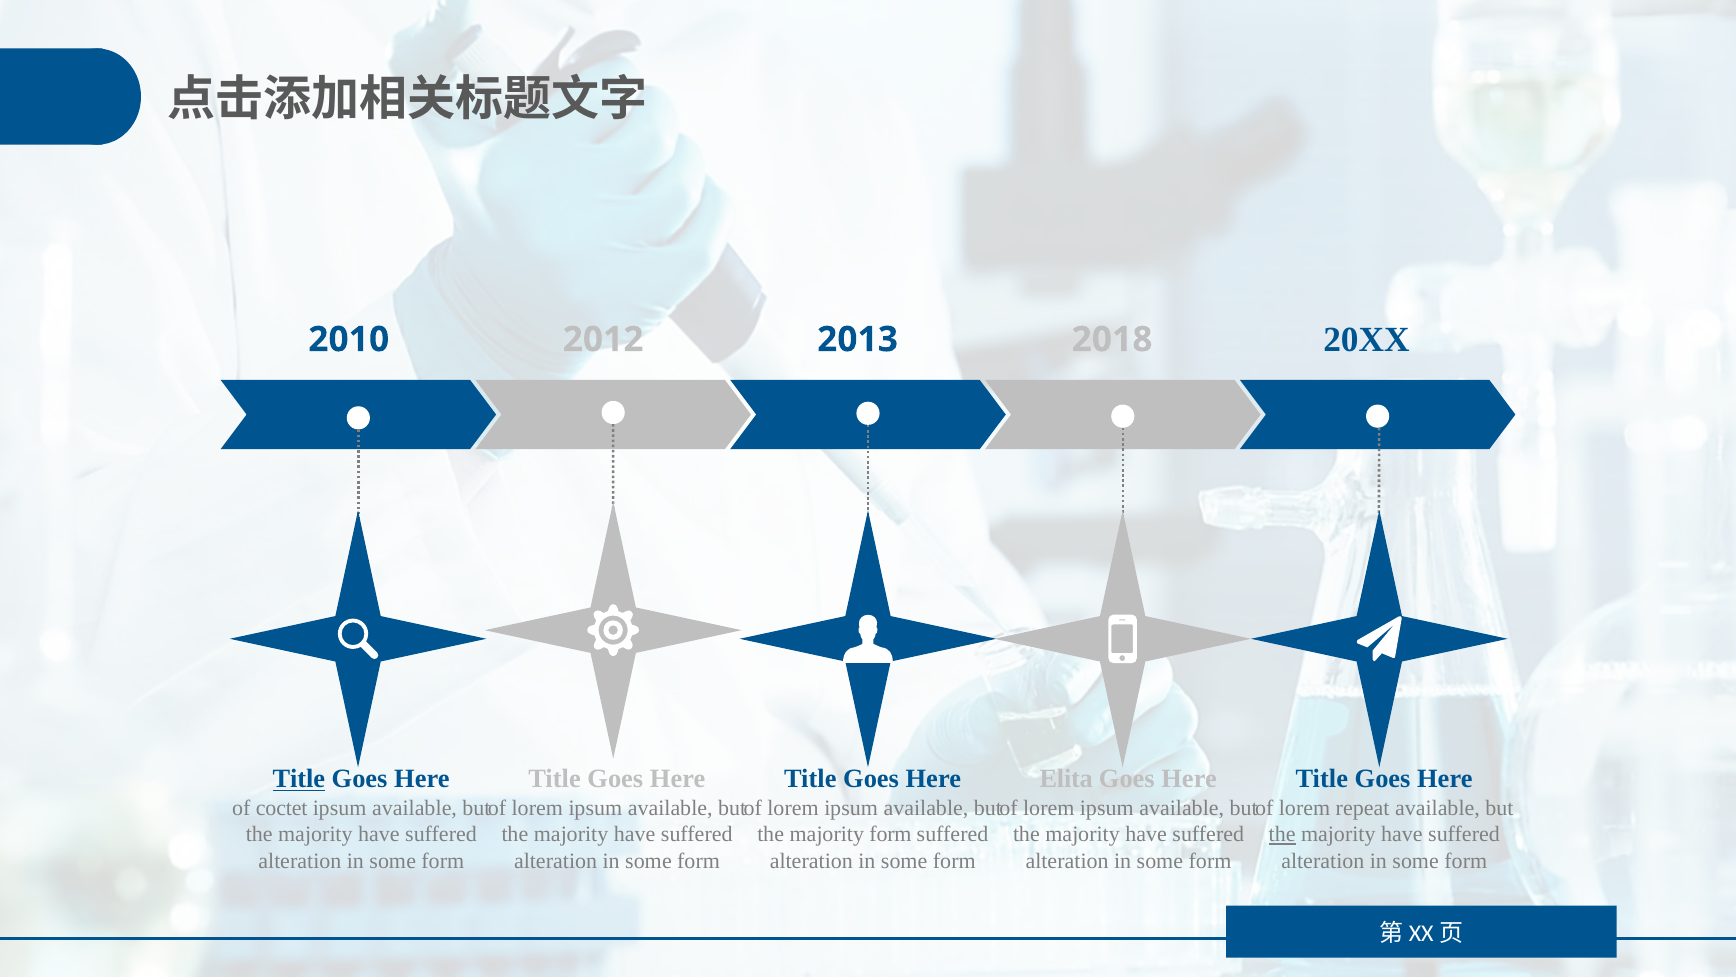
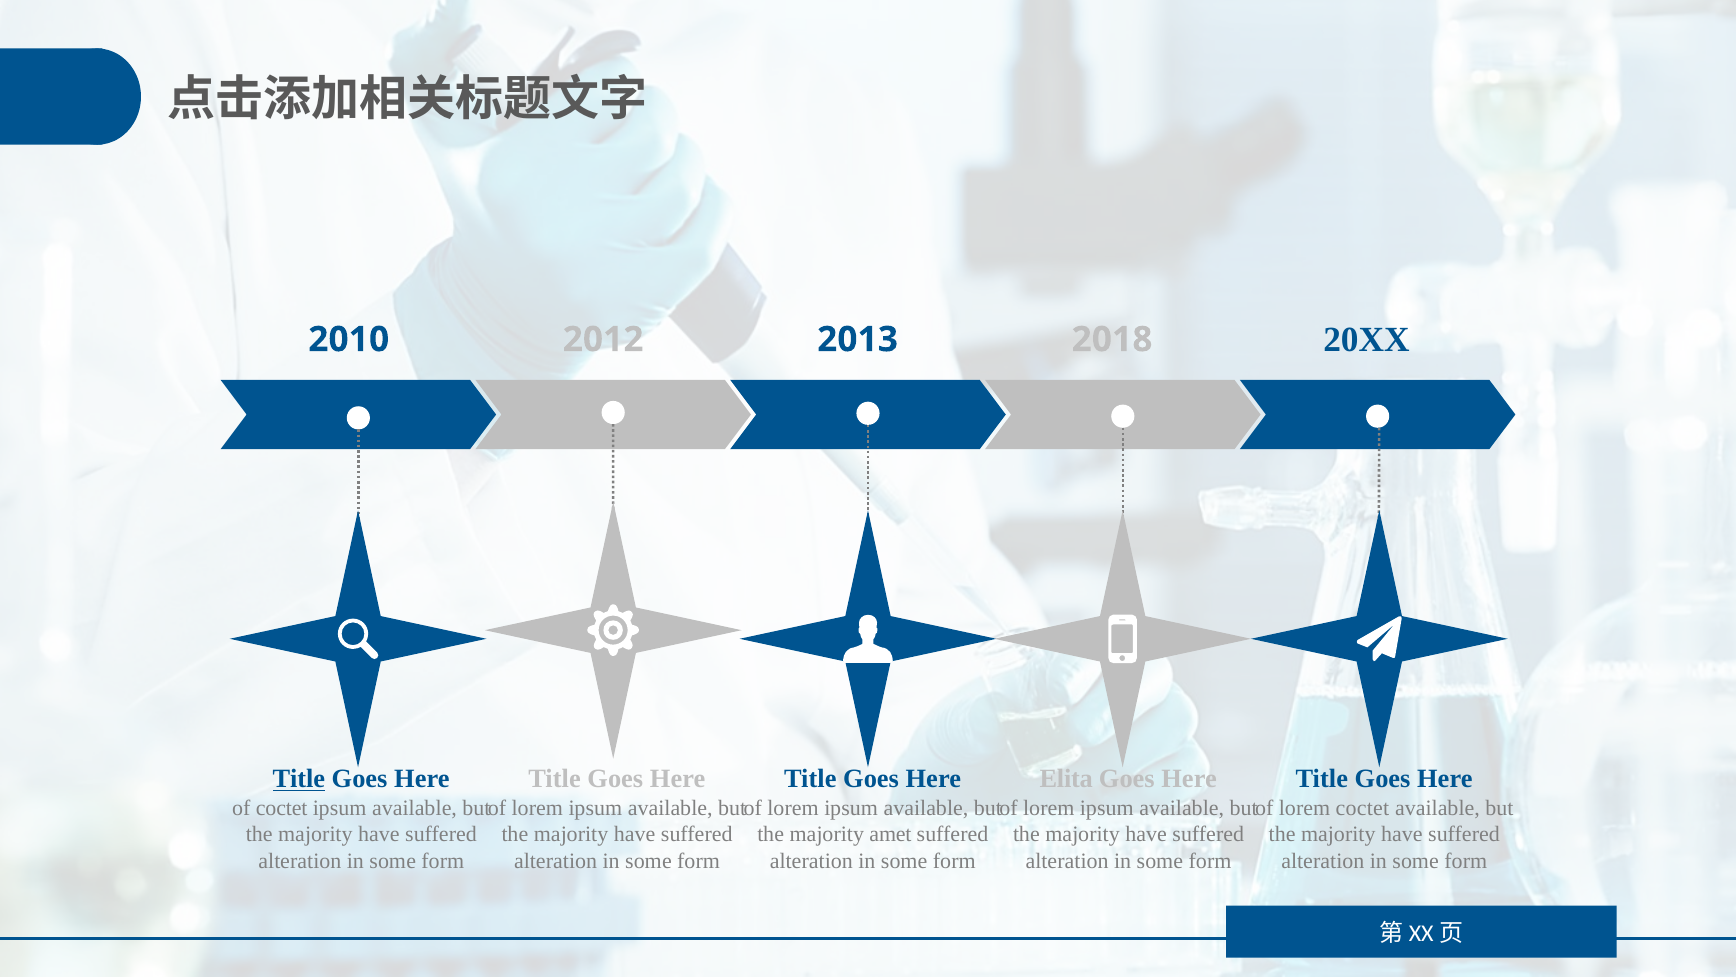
lorem repeat: repeat -> coctet (1362, 808)
majority form: form -> amet (890, 834)
the underline: present -> none (1282, 834)
